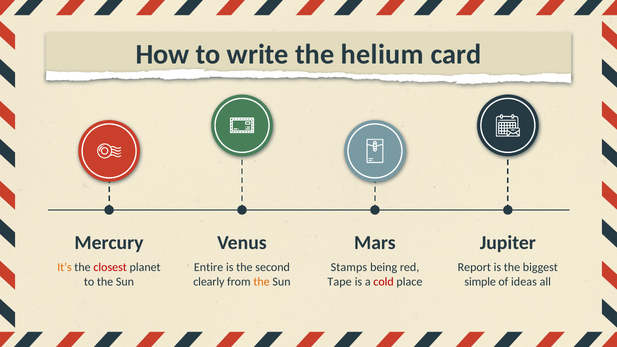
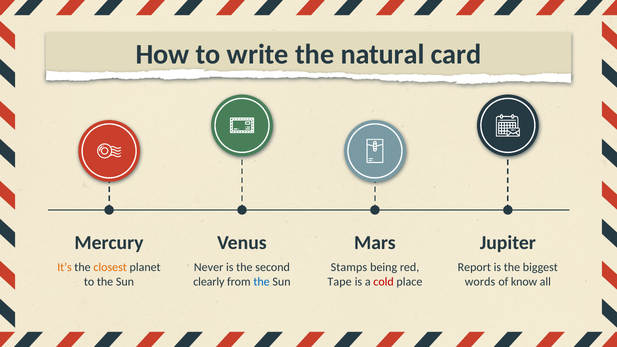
helium: helium -> natural (383, 55)
closest colour: red -> orange (110, 267)
Entire: Entire -> Never (209, 267)
the colour: orange -> blue (262, 282)
simple: simple -> words (480, 282)
ideas: ideas -> know (524, 282)
